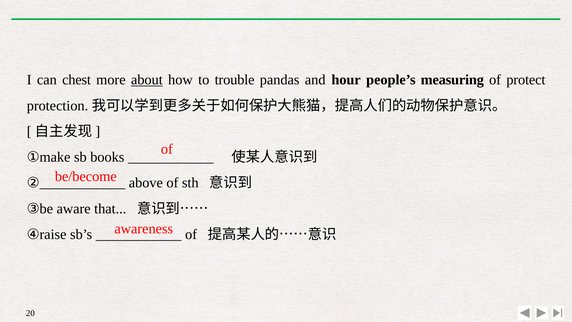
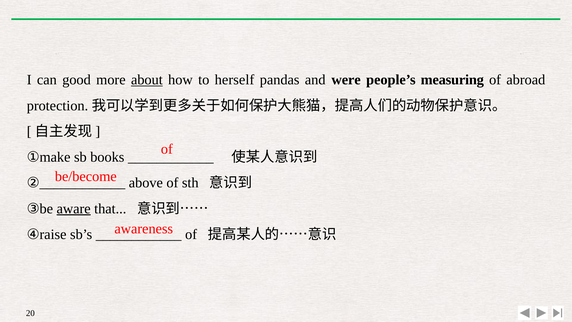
chest: chest -> good (77, 80)
trouble: trouble -> herself (235, 80)
hour: hour -> were (346, 80)
protect: protect -> abroad (526, 80)
aware underline: none -> present (74, 209)
